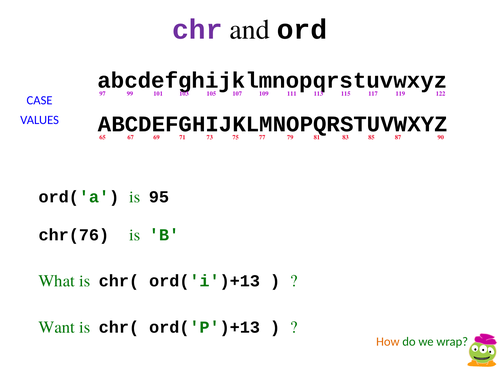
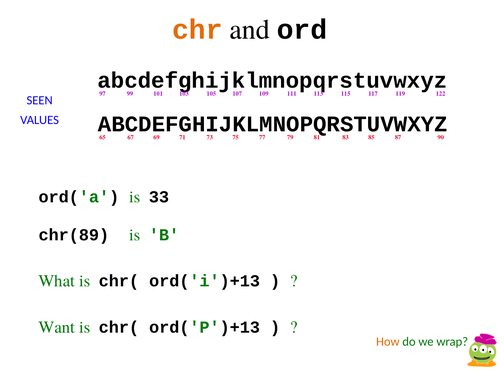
chr colour: purple -> orange (197, 30)
CASE: CASE -> SEEN (40, 100)
95: 95 -> 33 (159, 197)
chr(76: chr(76 -> chr(89 (74, 235)
